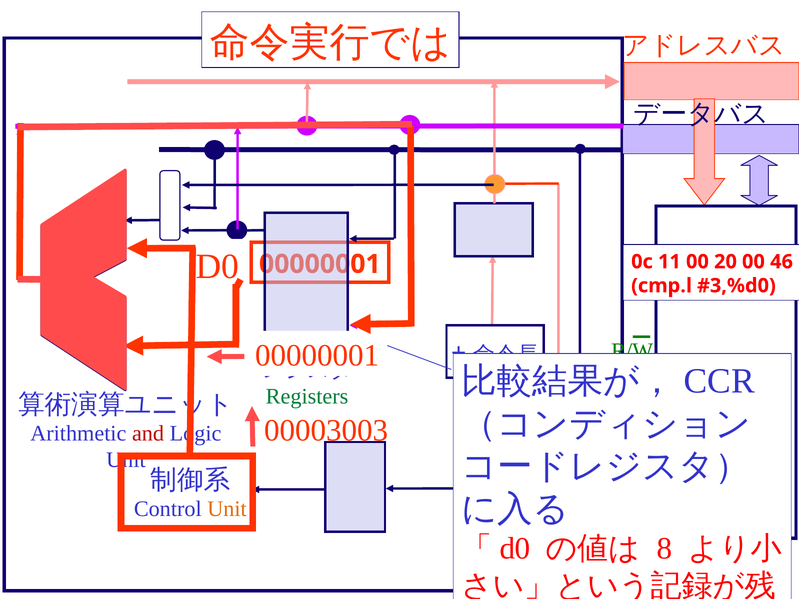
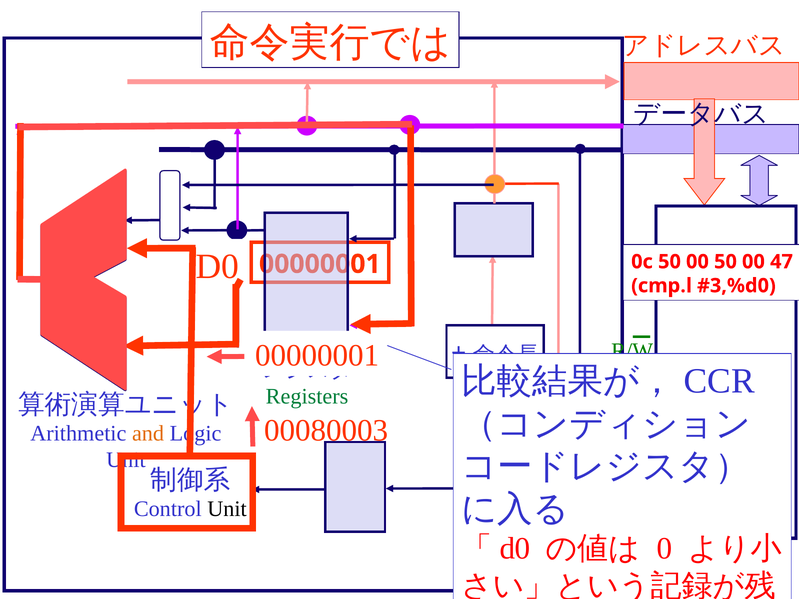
0c 11: 11 -> 50 (669, 262)
00 20: 20 -> 50 (725, 262)
46: 46 -> 47 (782, 262)
00003003: 00003003 -> 00080003 (326, 431)
and colour: red -> orange (148, 433)
Unit colour: orange -> black (227, 509)
8: 8 -> 0 (665, 549)
